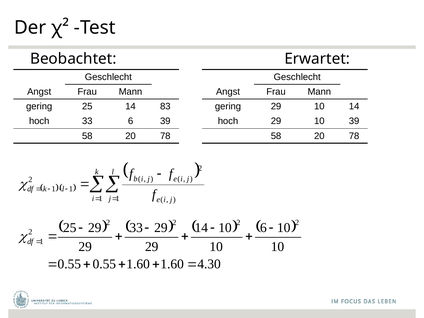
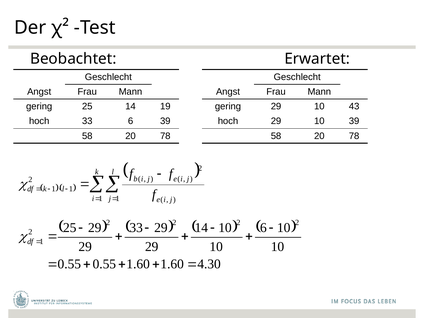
83: 83 -> 19 (165, 106)
29 10 14: 14 -> 43 (354, 106)
